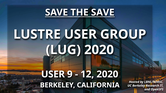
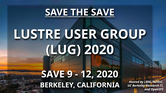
USER: USER -> SAVE (53, 75)
